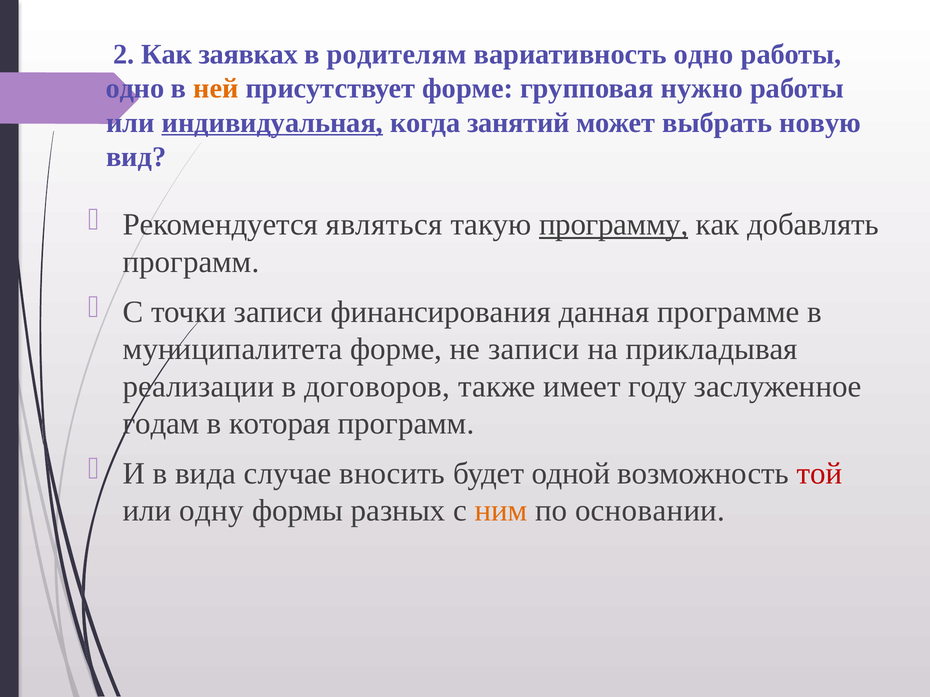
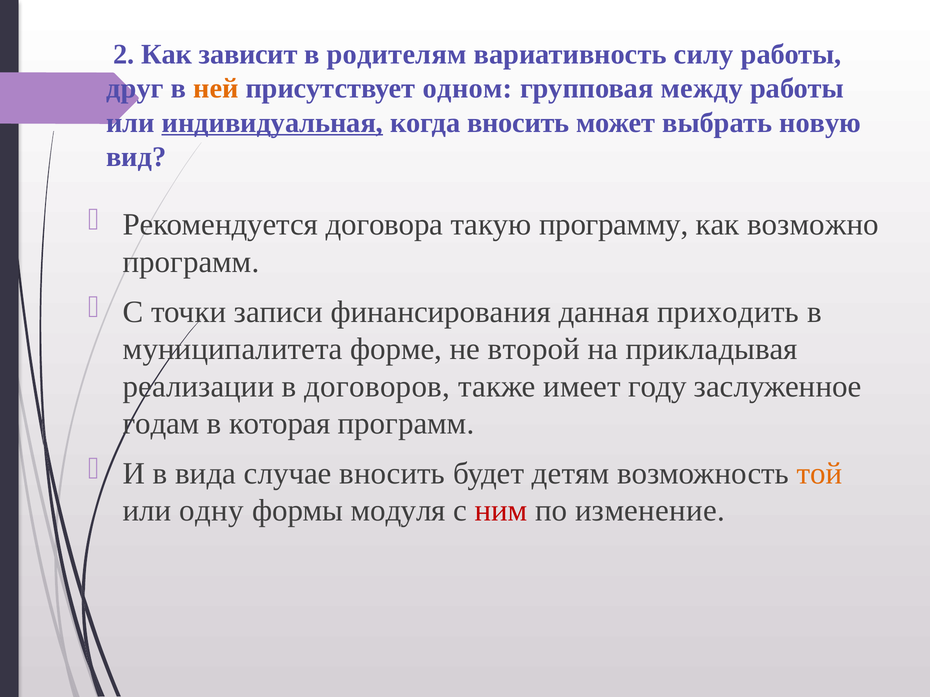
заявках: заявках -> зависит (248, 55)
вариативность одно: одно -> силу (704, 55)
одно: одно -> друг (135, 89)
присутствует форме: форме -> одном (468, 89)
нужно: нужно -> между (702, 89)
когда занятий: занятий -> вносить (518, 123)
являться: являться -> договора (384, 225)
программу underline: present -> none (614, 225)
добавлять: добавлять -> возможно (813, 225)
программе: программе -> приходить (728, 312)
не записи: записи -> второй (534, 349)
одной: одной -> детям (571, 474)
той colour: red -> orange (820, 474)
разных: разных -> модуля (398, 511)
ним colour: orange -> red (501, 511)
основании: основании -> изменение (650, 511)
